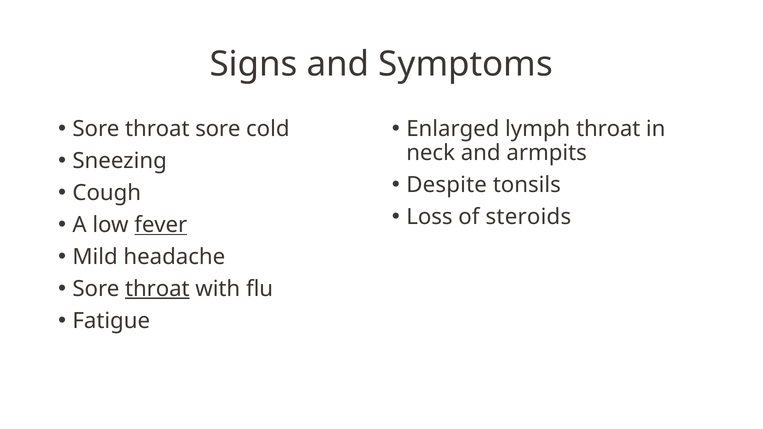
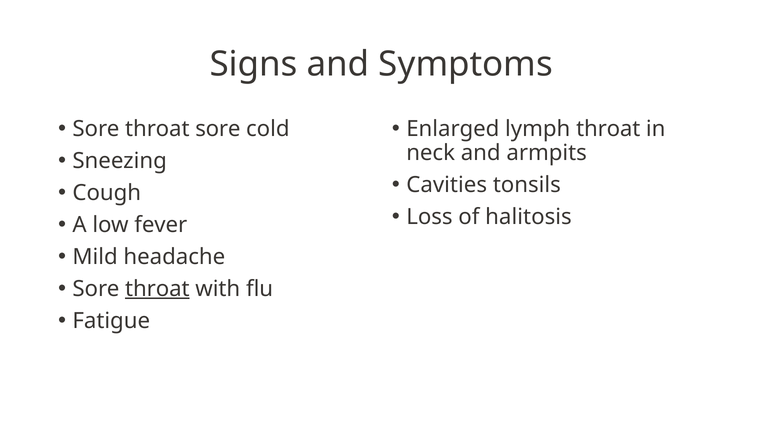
Despite: Despite -> Cavities (447, 185)
steroids: steroids -> halitosis (528, 217)
fever underline: present -> none (161, 225)
